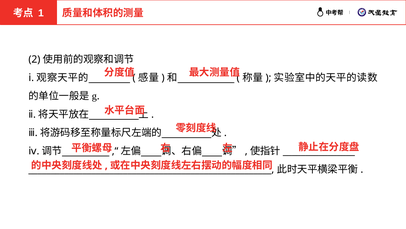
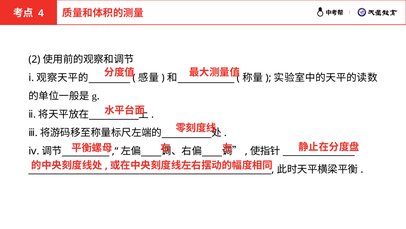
1: 1 -> 4 (41, 13)
